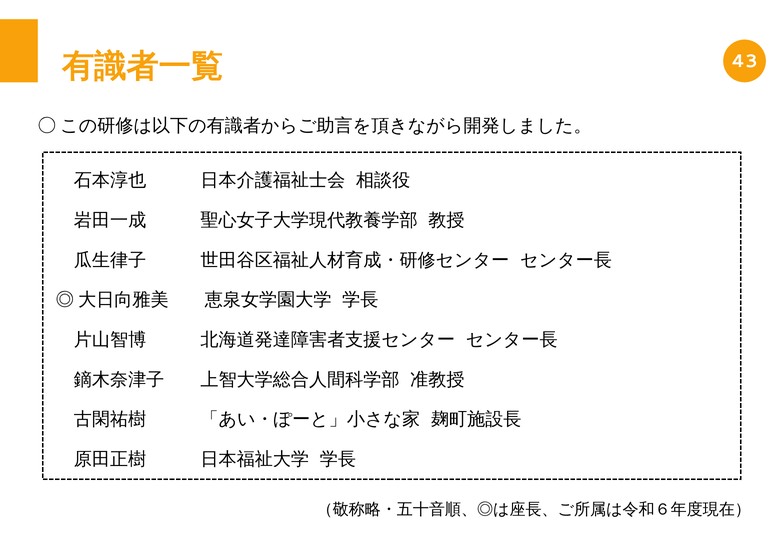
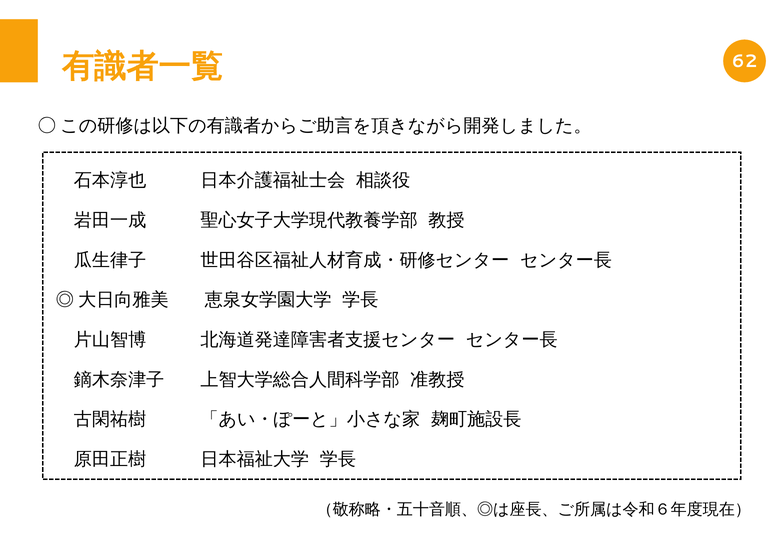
43: 43 -> 62 (745, 61)
